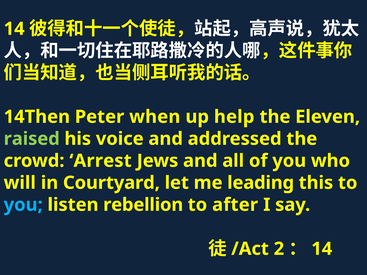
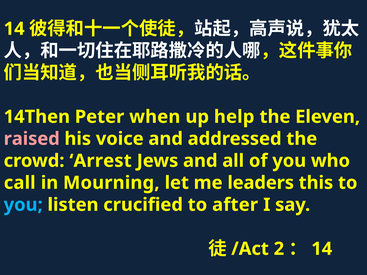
raised colour: light green -> pink (32, 139)
will: will -> call (20, 183)
Courtyard: Courtyard -> Mourning (111, 183)
leading: leading -> leaders (261, 183)
rebellion: rebellion -> crucified (143, 205)
